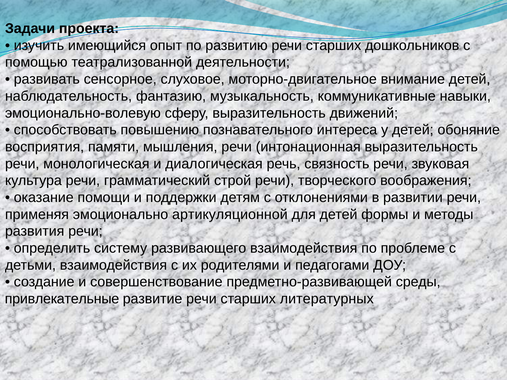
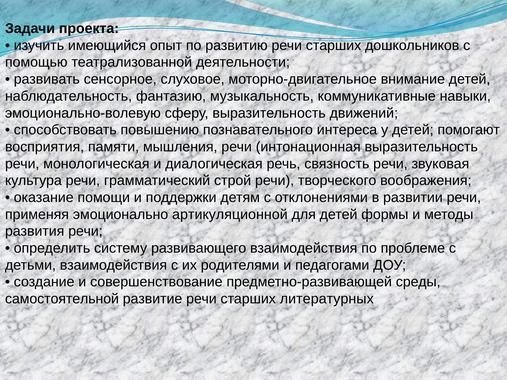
обоняние: обоняние -> помогают (469, 130)
привлекательные: привлекательные -> самостоятельной (62, 299)
